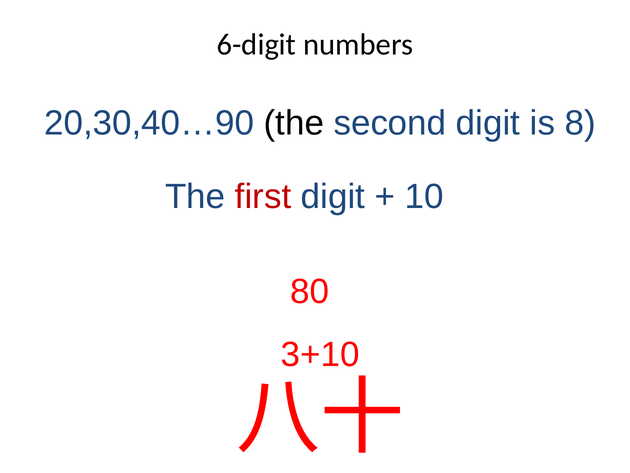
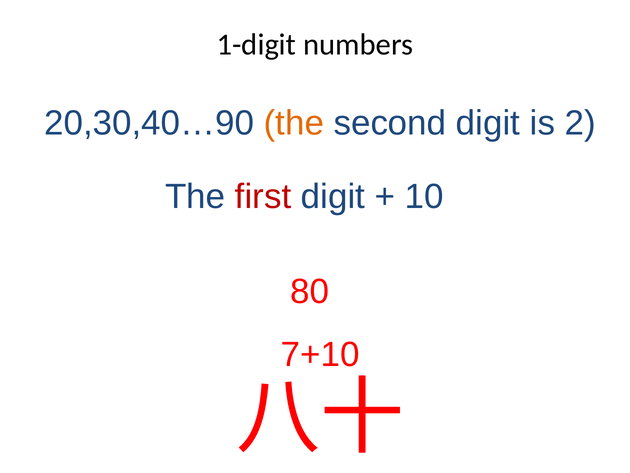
6-digit: 6-digit -> 1-digit (256, 45)
the colour: black -> orange (294, 123)
8: 8 -> 2 (580, 123)
3+10: 3+10 -> 7+10 (320, 354)
